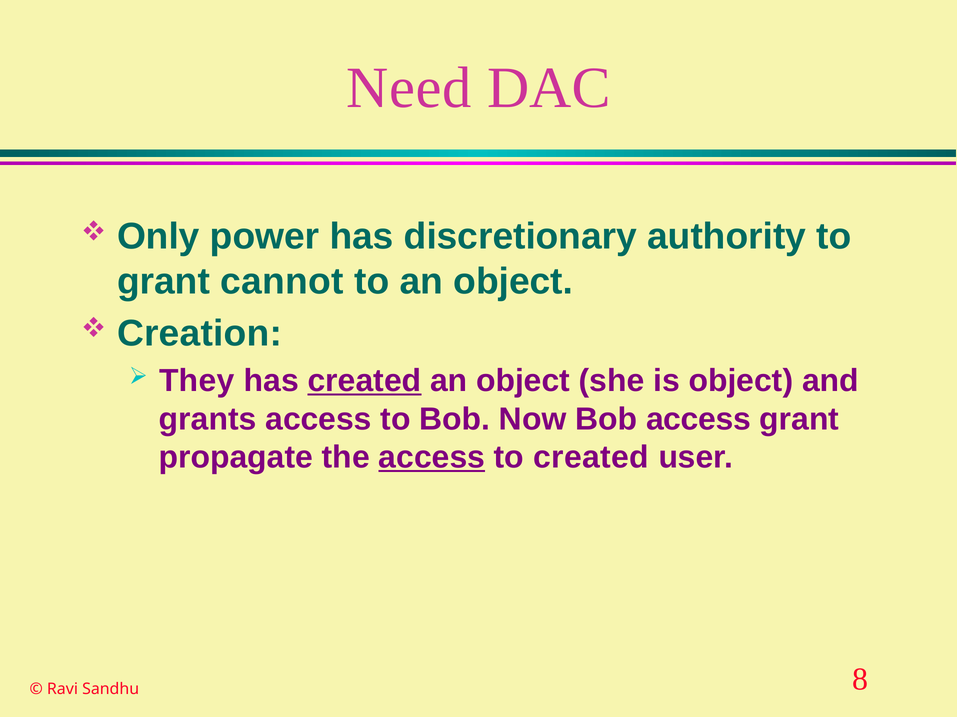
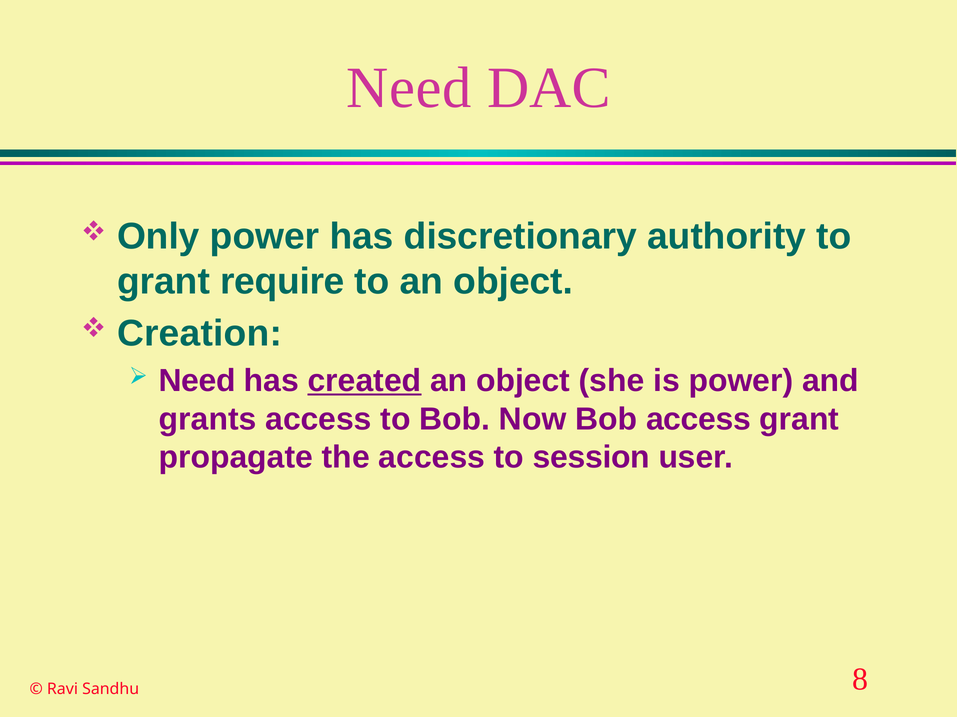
cannot: cannot -> require (282, 282)
They: They -> Need (197, 381)
is object: object -> power (741, 381)
access underline: present -> none (432, 458)
to created: created -> session (591, 458)
